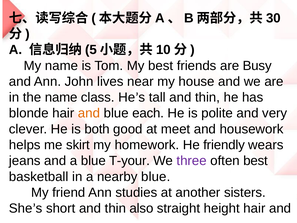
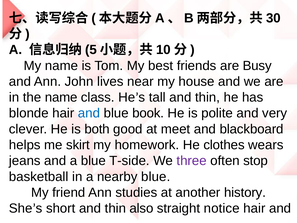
and colour: orange -> blue (89, 113)
each: each -> book (148, 113)
housework: housework -> blackboard (252, 129)
friendly: friendly -> clothes (224, 145)
T-your: T-your -> T-side (129, 161)
often best: best -> stop (256, 161)
sisters: sisters -> history (245, 192)
height: height -> notice (222, 208)
